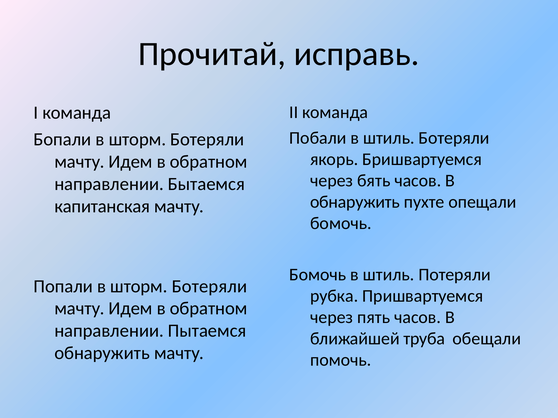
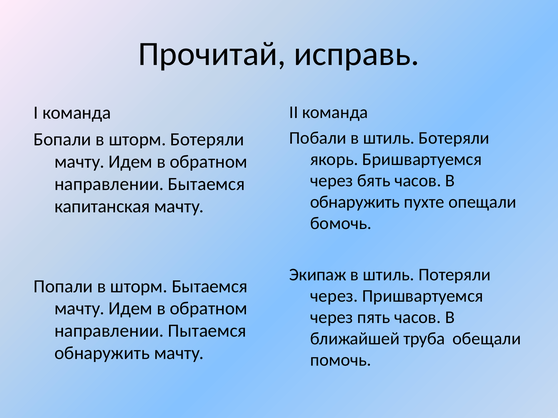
Бомочь: Бомочь -> Экипаж (318, 275)
Попали в шторм Ботеряли: Ботеряли -> Бытаемся (210, 287)
рубка: рубка -> через (334, 296)
